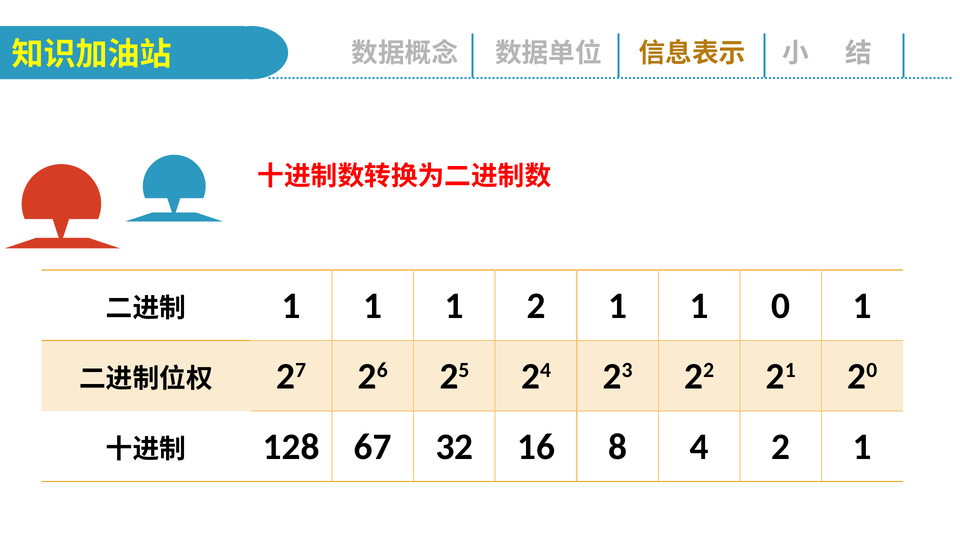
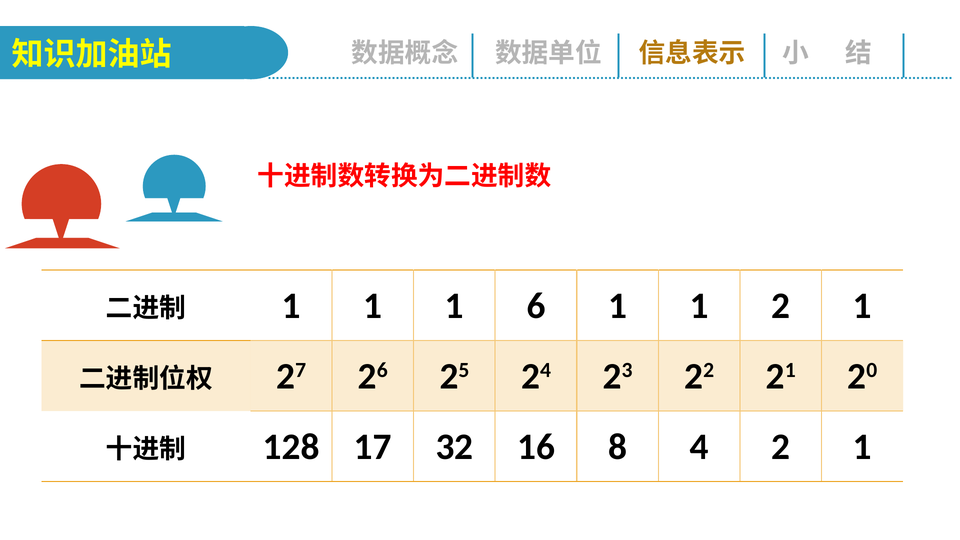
1 2: 2 -> 6 (536, 306)
1 0: 0 -> 2 (781, 306)
67: 67 -> 17 (373, 447)
